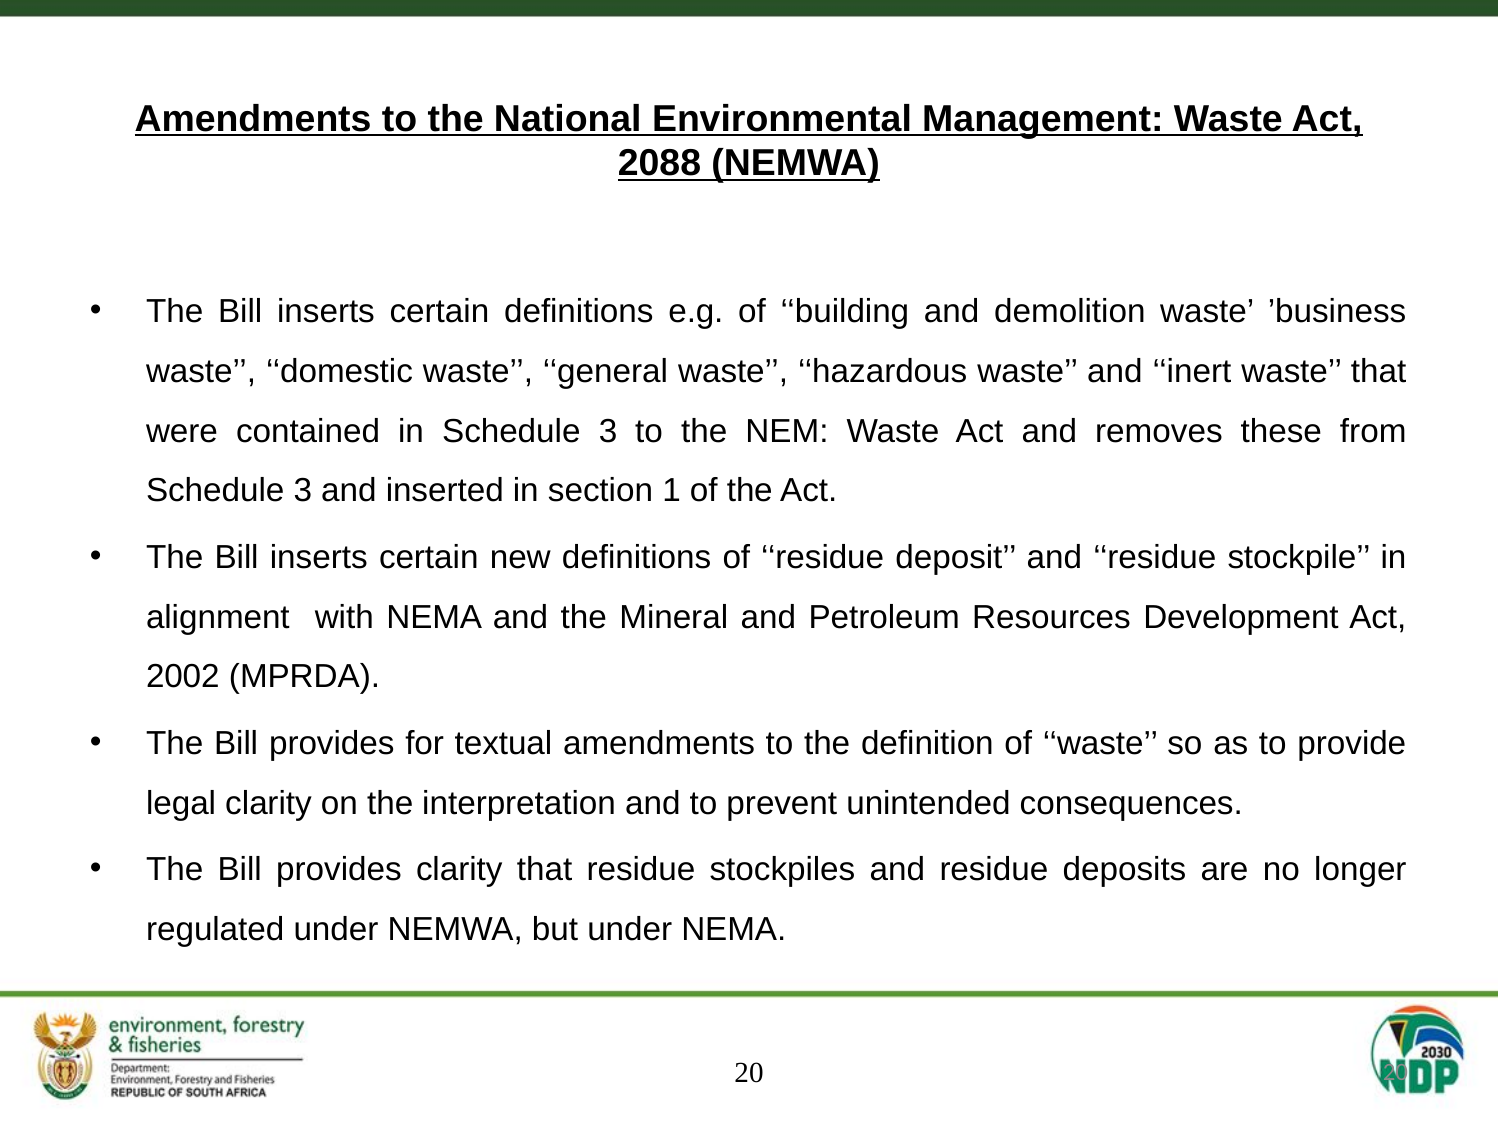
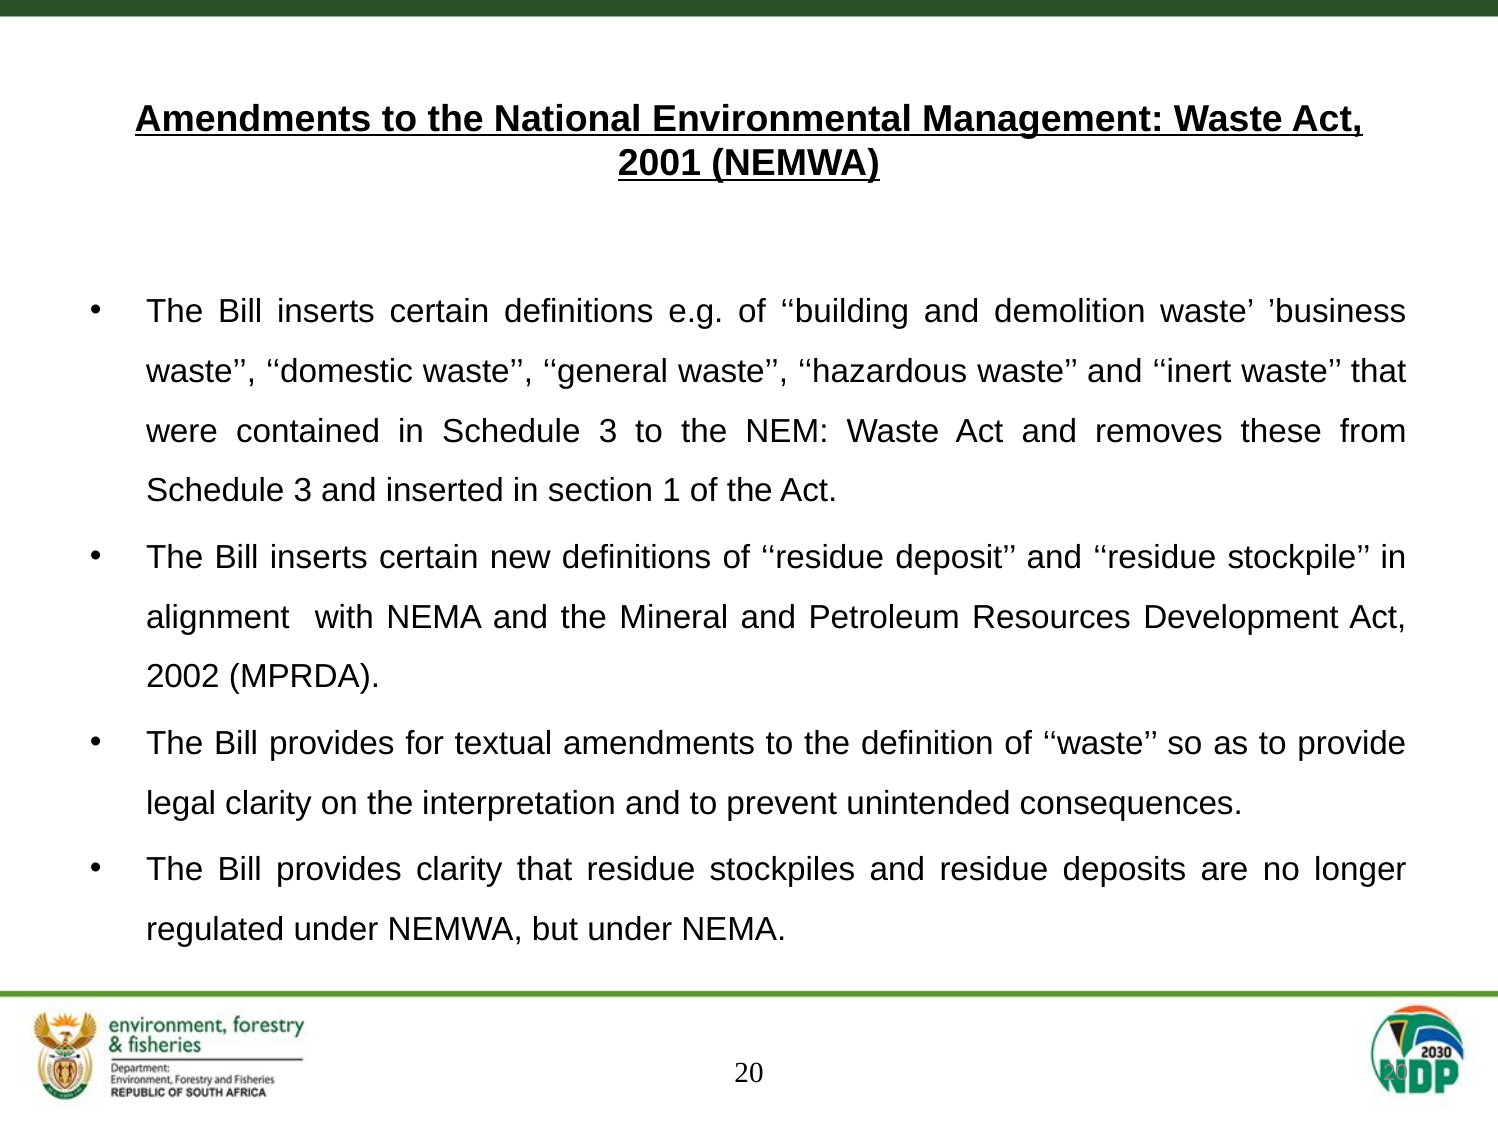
2088: 2088 -> 2001 (659, 164)
